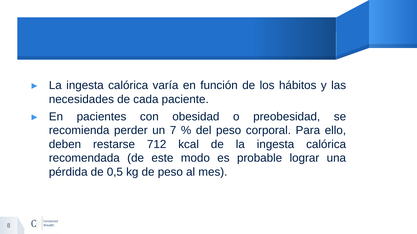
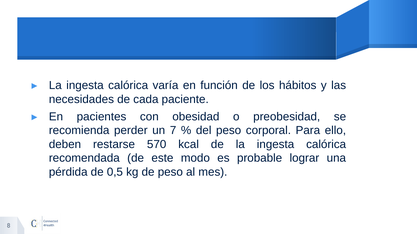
712: 712 -> 570 (157, 145)
